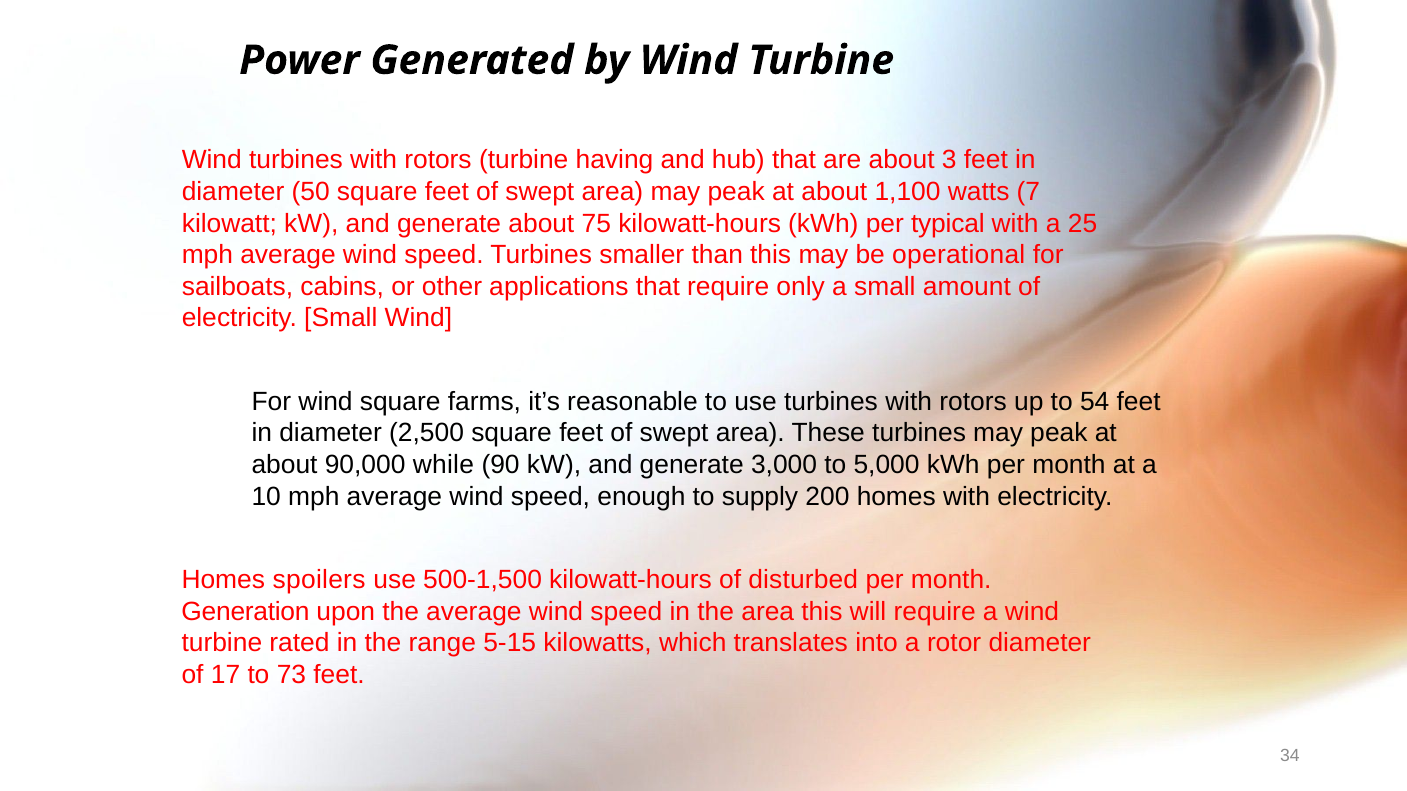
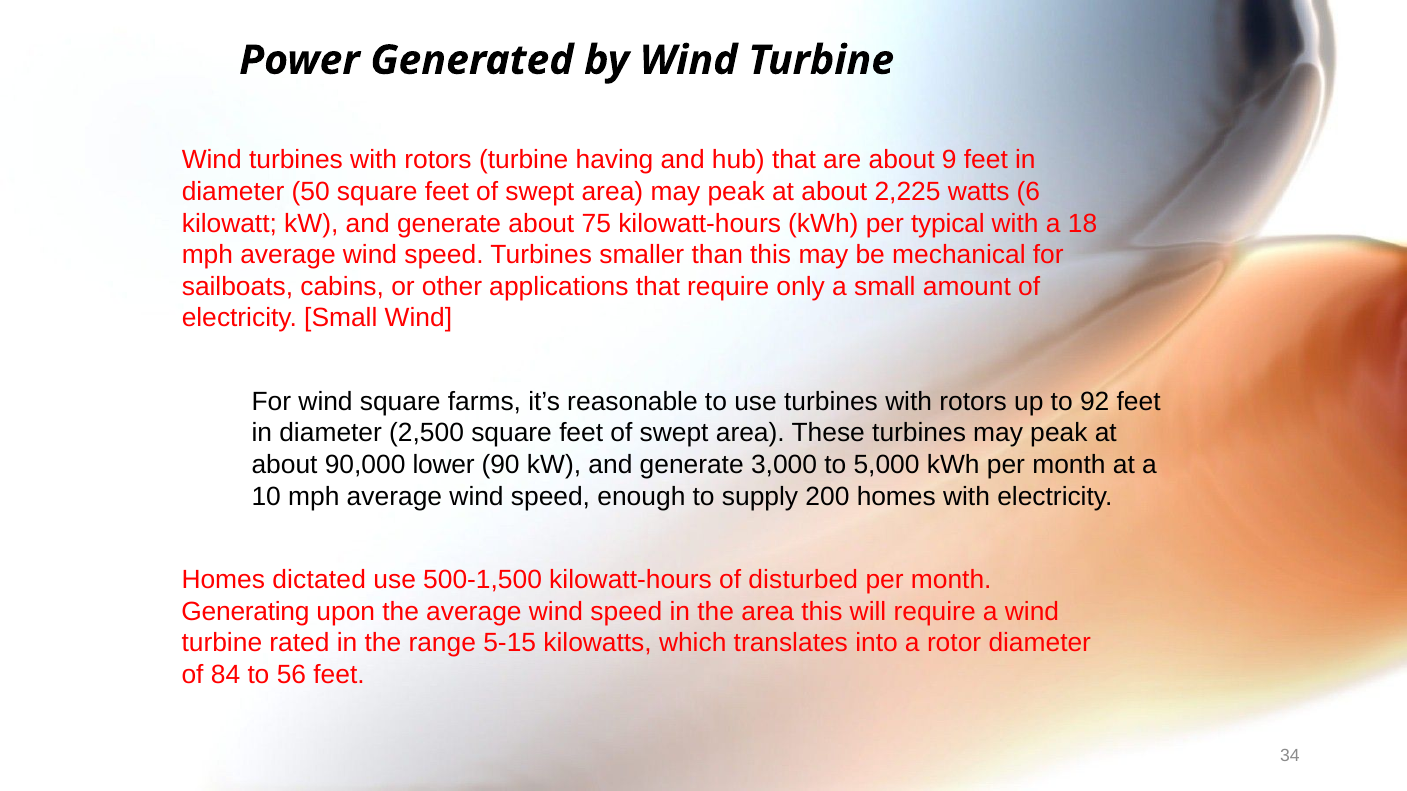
3: 3 -> 9 (949, 160)
1,100: 1,100 -> 2,225 (908, 192)
7: 7 -> 6 (1028, 192)
25: 25 -> 18 (1083, 223)
operational: operational -> mechanical (959, 255)
54: 54 -> 92 (1095, 402)
while: while -> lower (444, 465)
spoilers: spoilers -> dictated (319, 580)
Generation: Generation -> Generating (246, 612)
17: 17 -> 84 (225, 675)
73: 73 -> 56 (291, 675)
